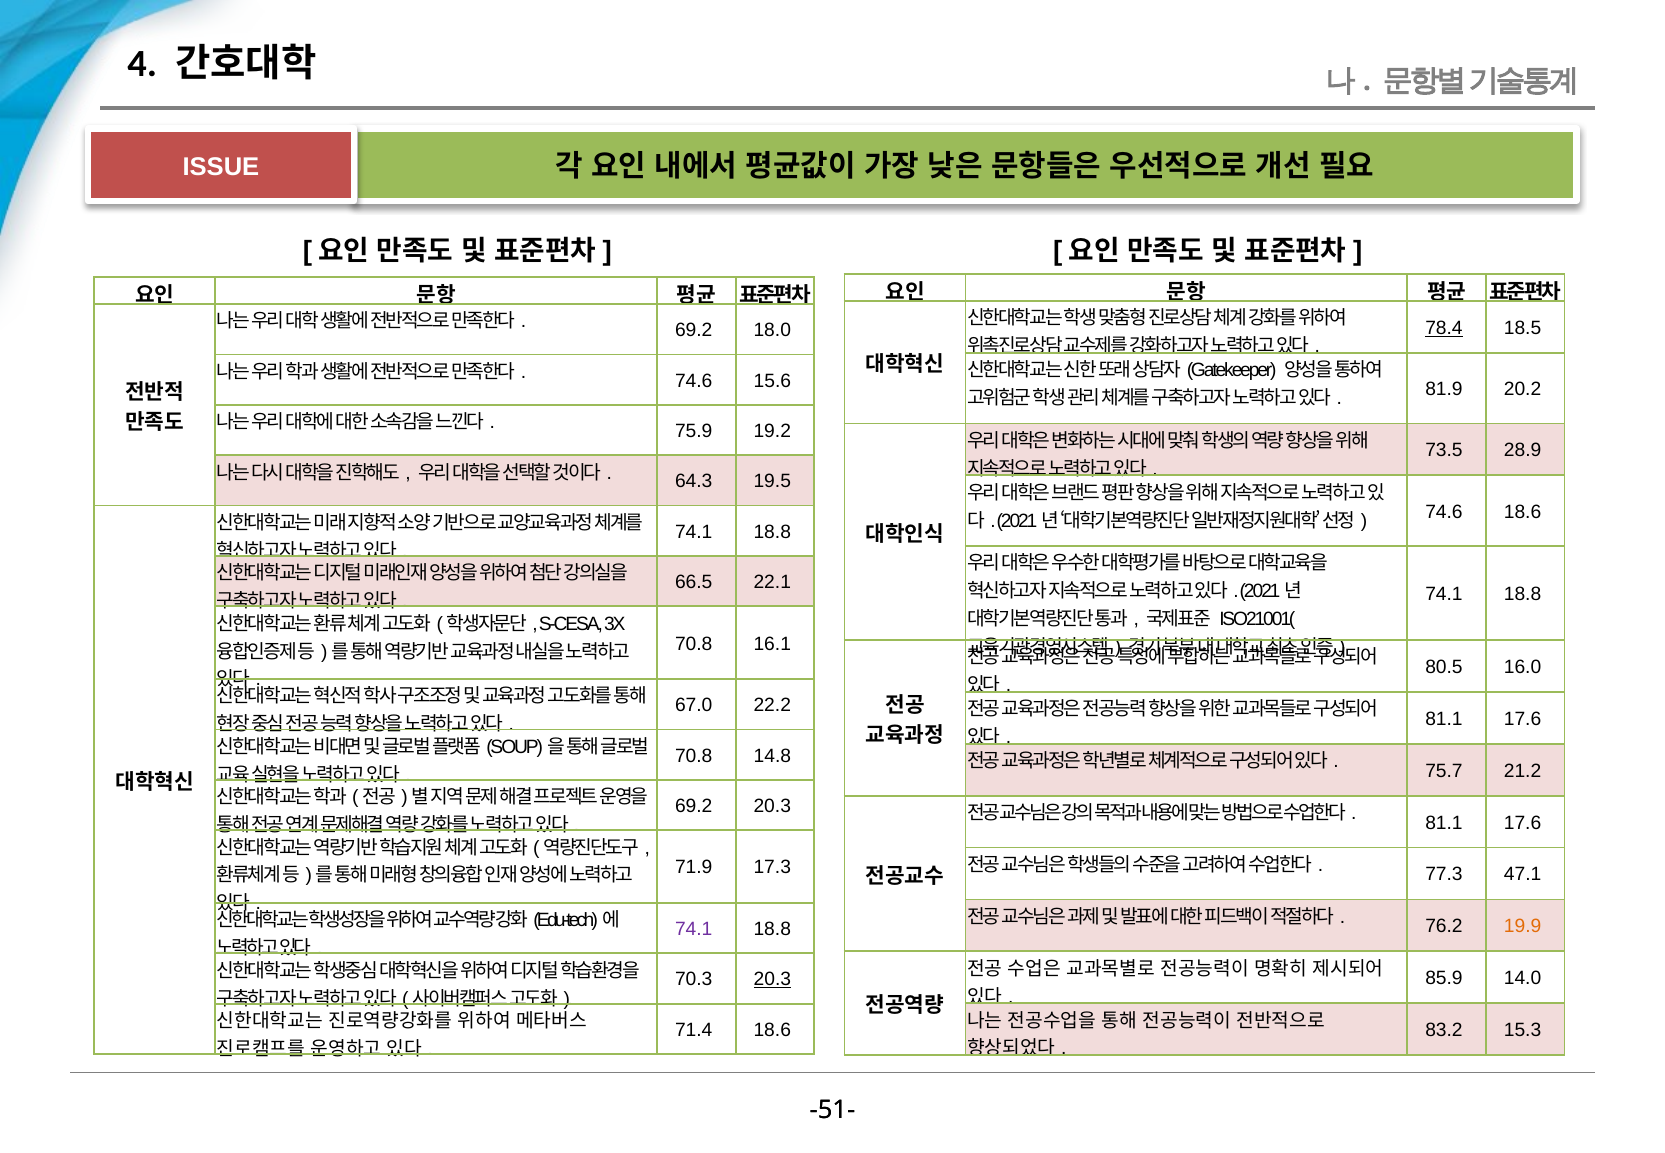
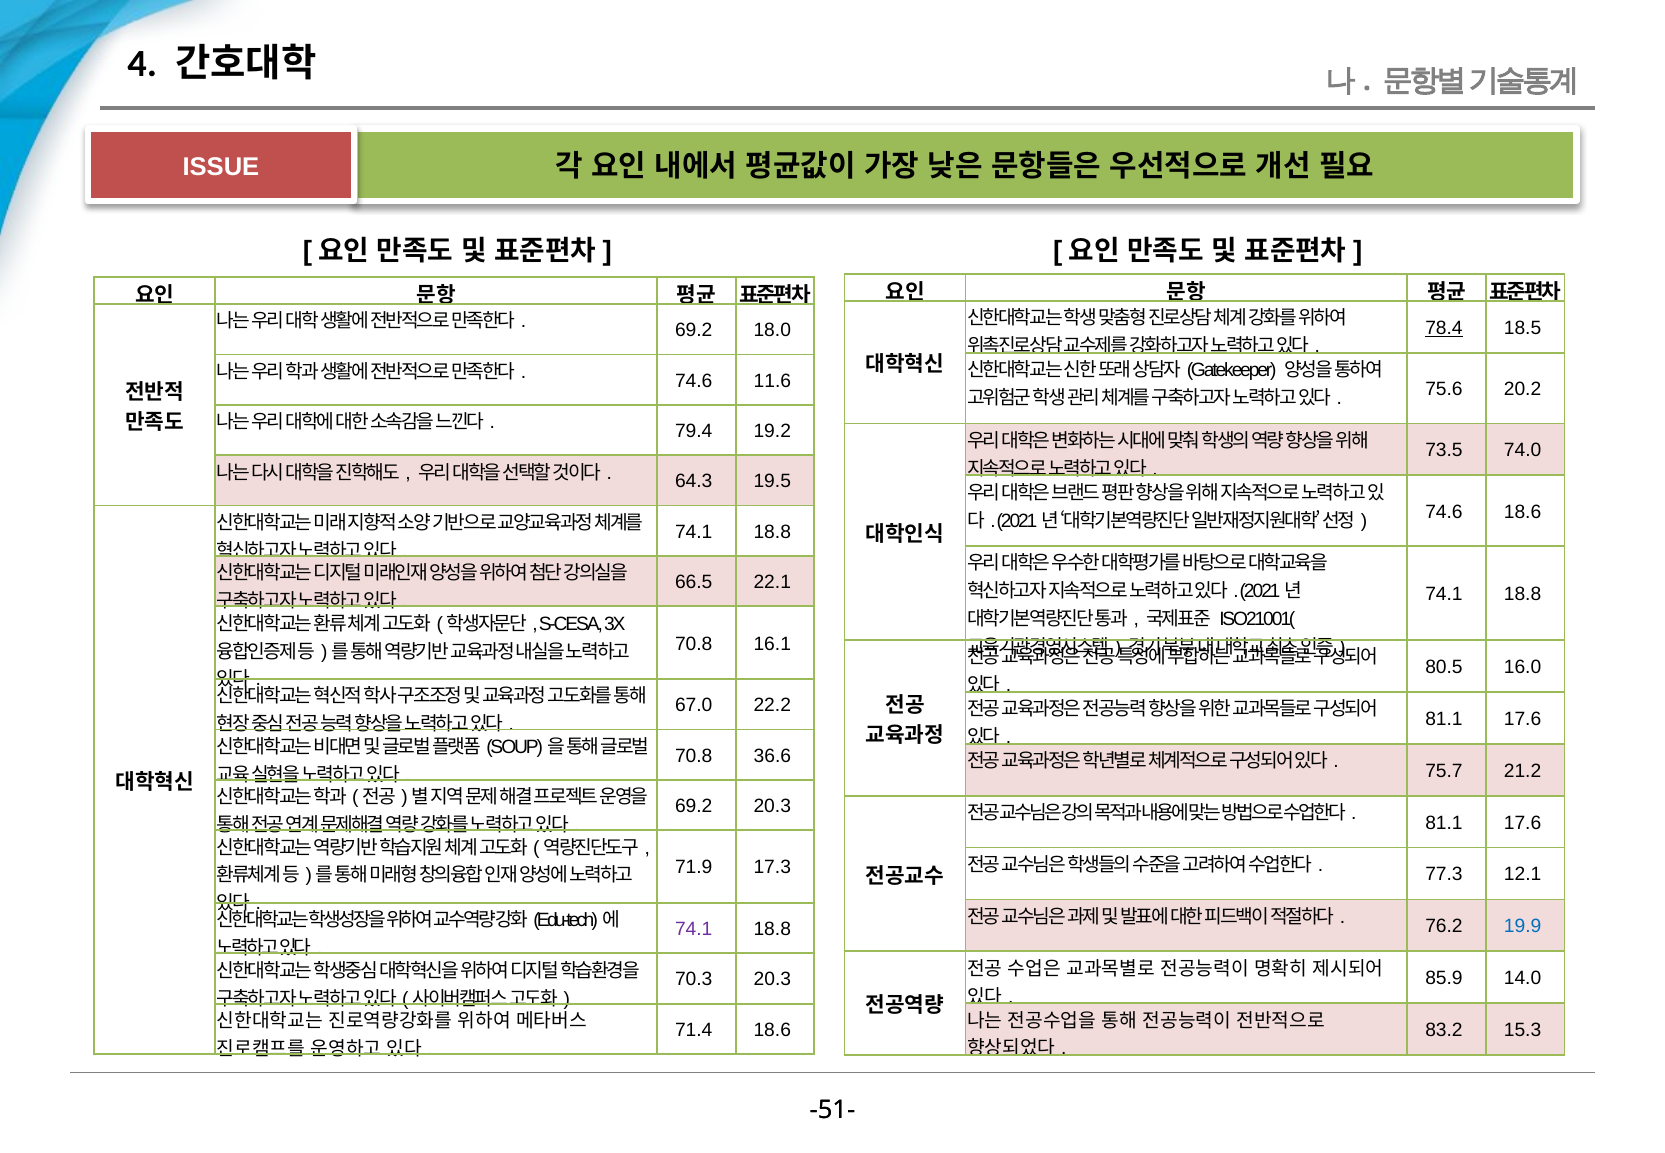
15.6: 15.6 -> 11.6 (772, 381)
81.9: 81.9 -> 75.6 (1444, 389)
75.9: 75.9 -> 79.4 (694, 431)
28.9: 28.9 -> 74.0 (1523, 450)
14.8: 14.8 -> 36.6 (772, 756)
47.1: 47.1 -> 12.1 (1523, 874)
19.9 colour: orange -> blue (1523, 926)
20.3 underline: present -> none (772, 979)
